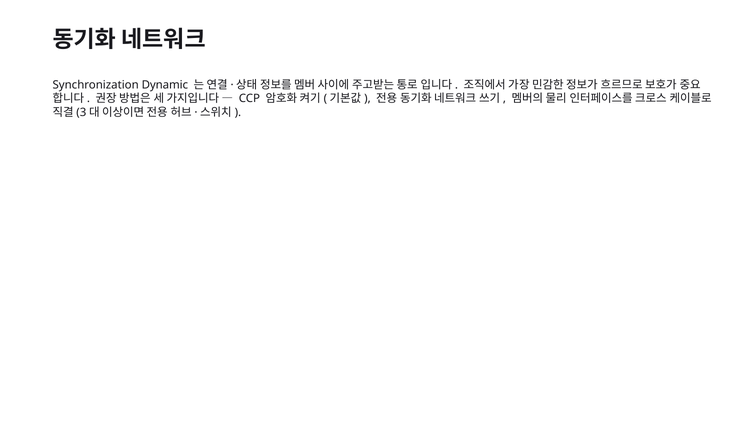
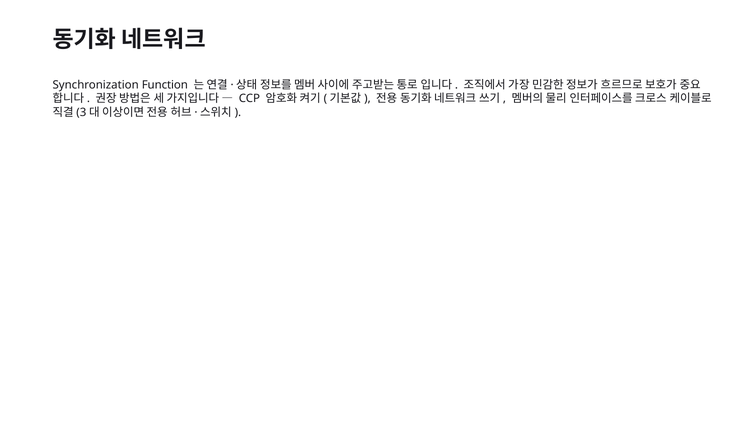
Dynamic: Dynamic -> Function (165, 85)
